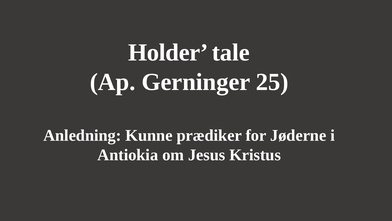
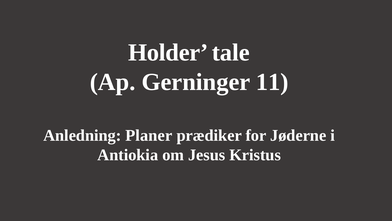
25: 25 -> 11 (272, 82)
Kunne: Kunne -> Planer (149, 135)
